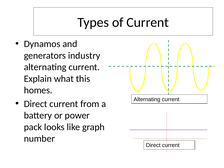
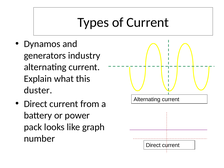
homes: homes -> duster (38, 90)
